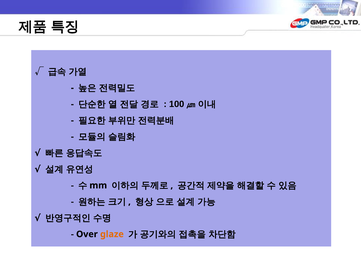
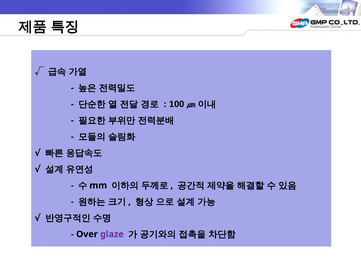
glaze colour: orange -> purple (112, 234)
